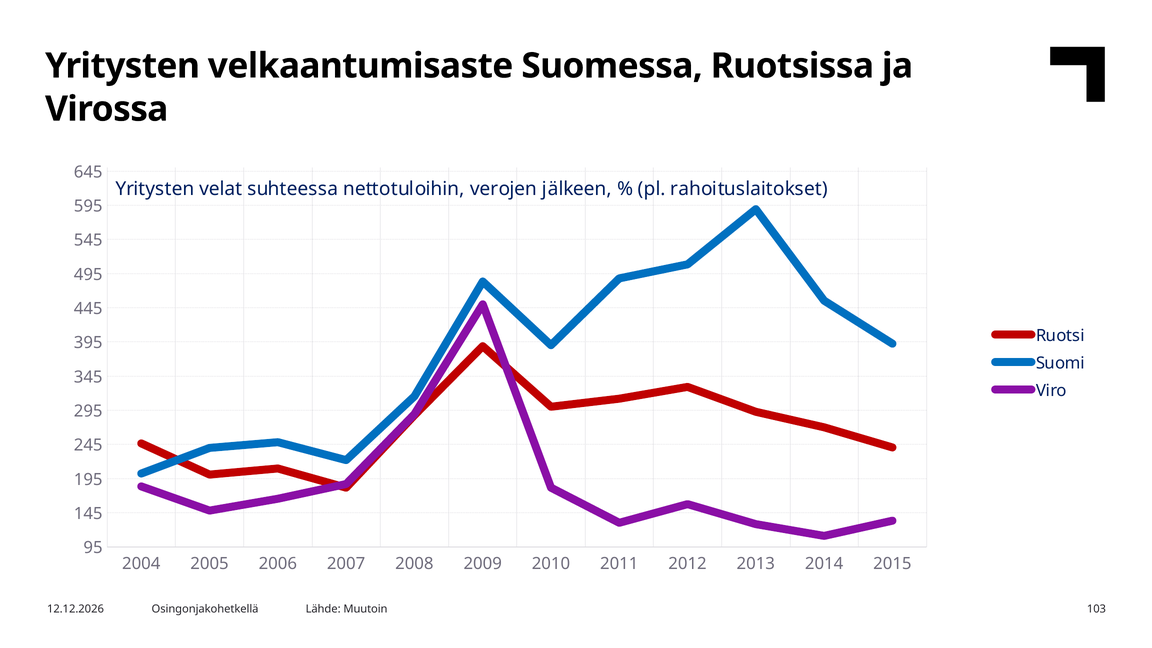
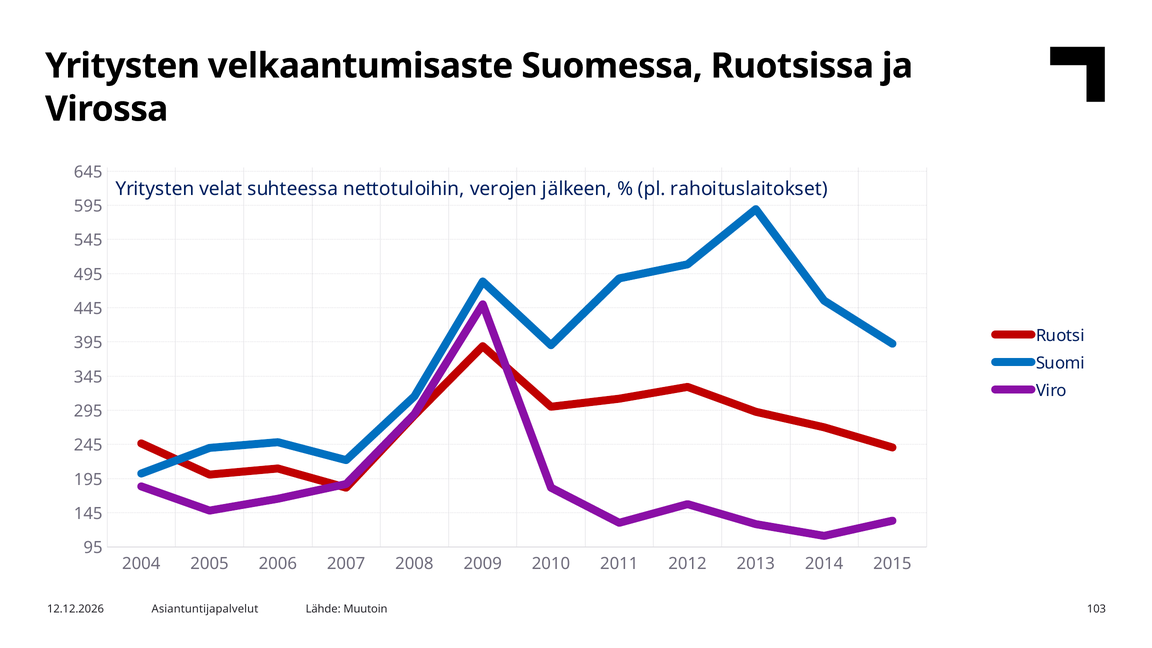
Osingonjakohetkellä: Osingonjakohetkellä -> Asiantuntijapalvelut (205, 609)
